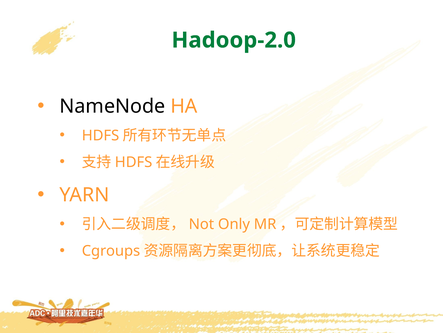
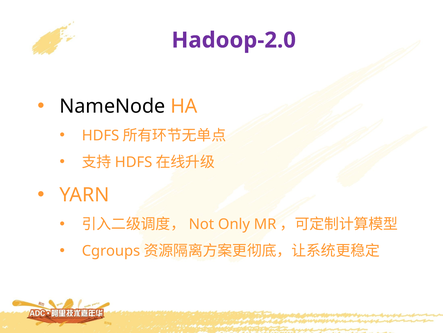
Hadoop-2.0 colour: green -> purple (234, 40)
